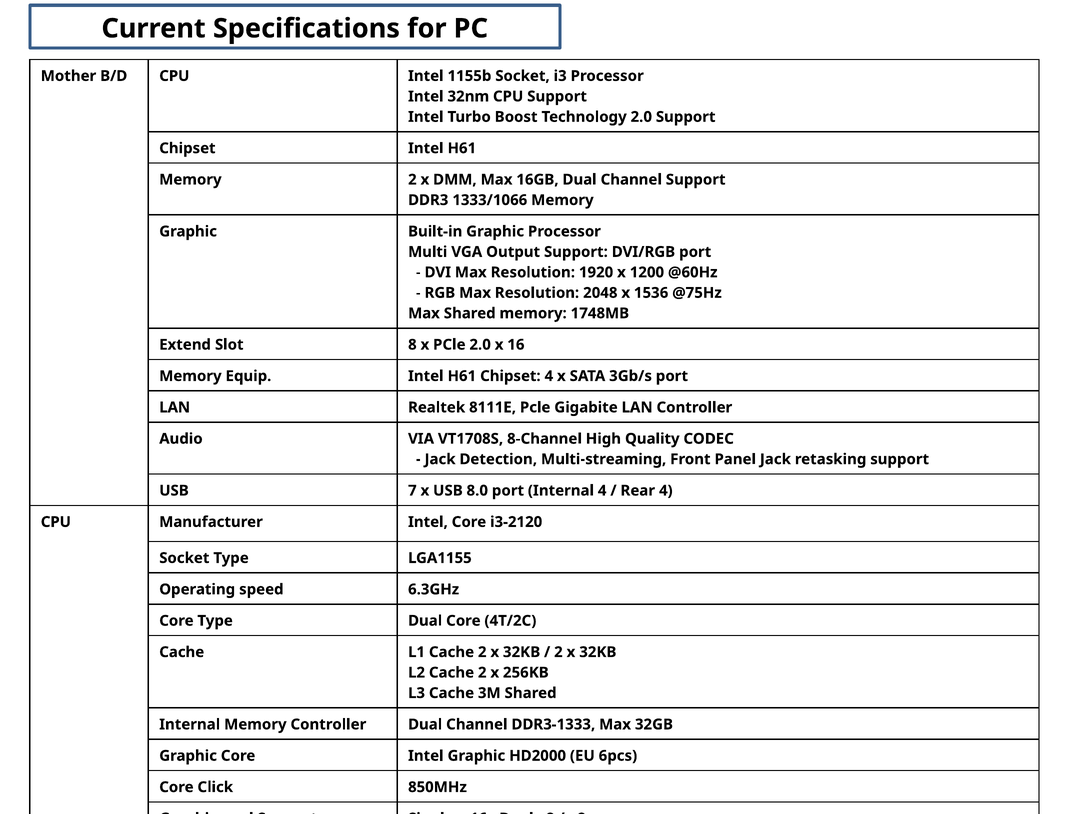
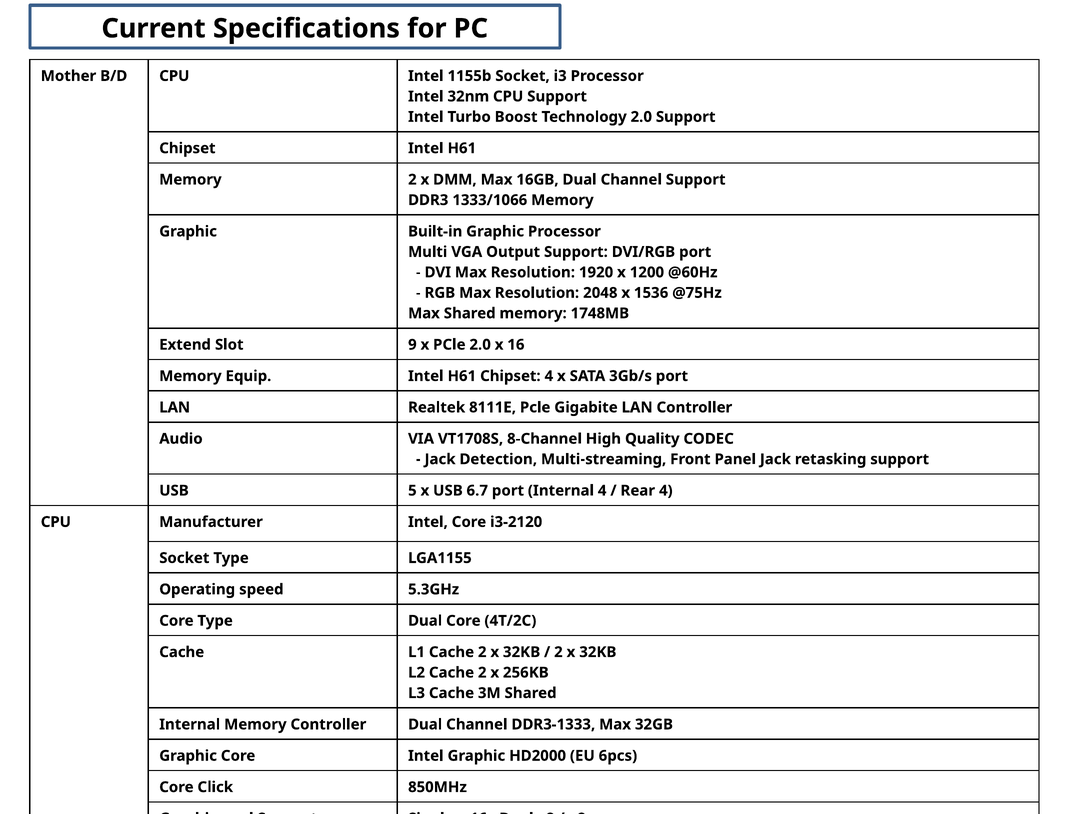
8: 8 -> 9 (412, 345)
7: 7 -> 5 (412, 491)
8.0: 8.0 -> 6.7 (477, 491)
6.3GHz: 6.3GHz -> 5.3GHz (434, 590)
